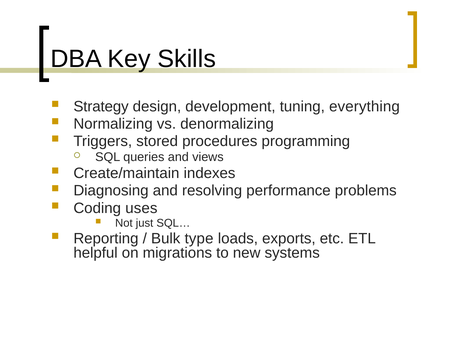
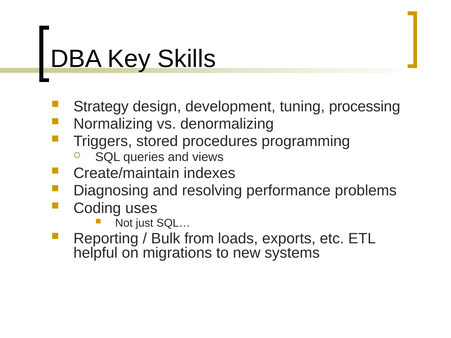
everything: everything -> processing (365, 107)
type: type -> from (199, 239)
